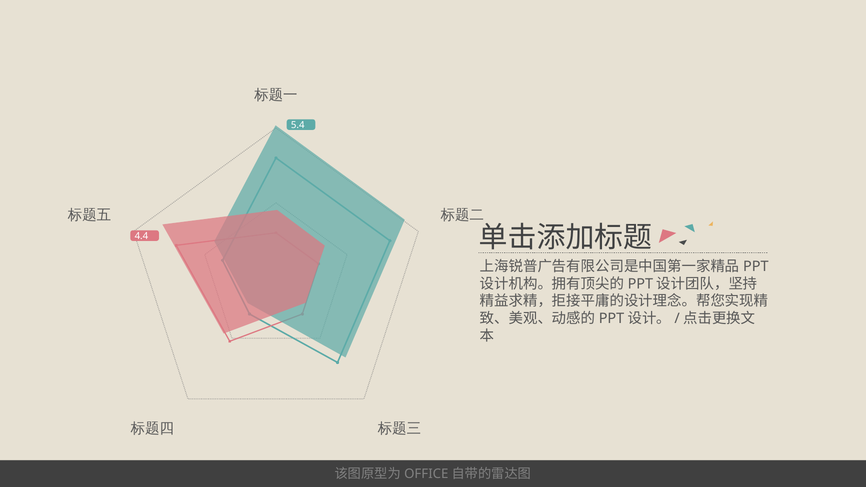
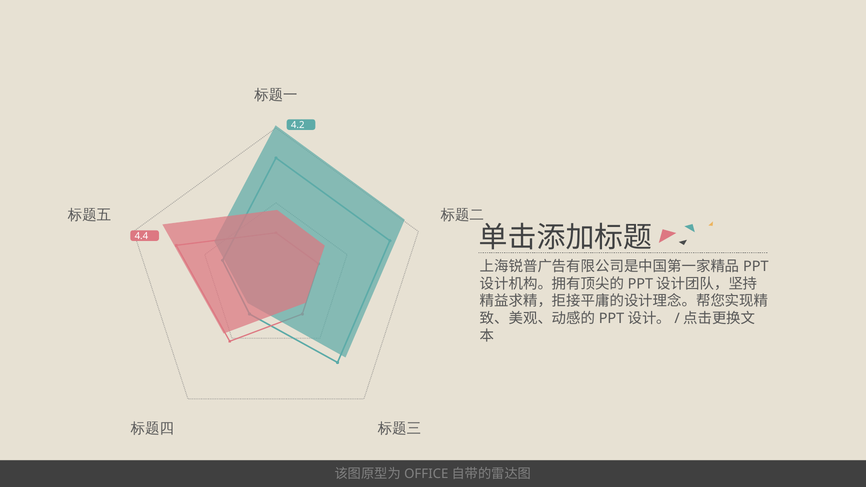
5.4: 5.4 -> 4.2 (298, 125)
